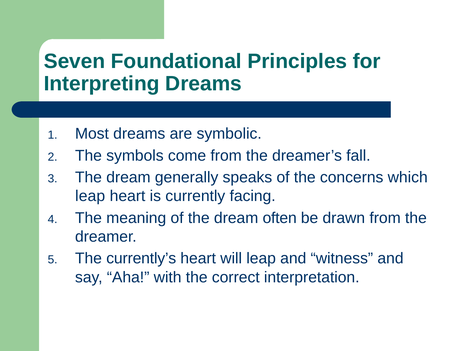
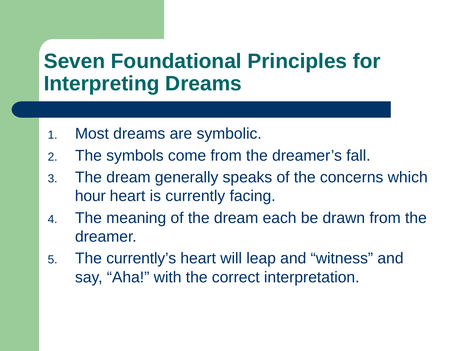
leap: leap -> hour (90, 197)
often: often -> each (280, 218)
